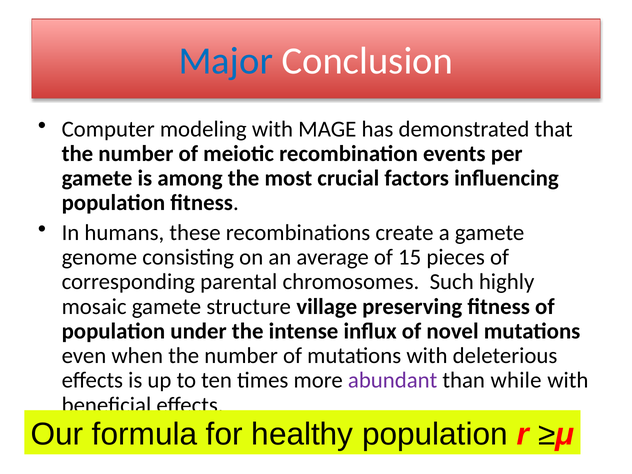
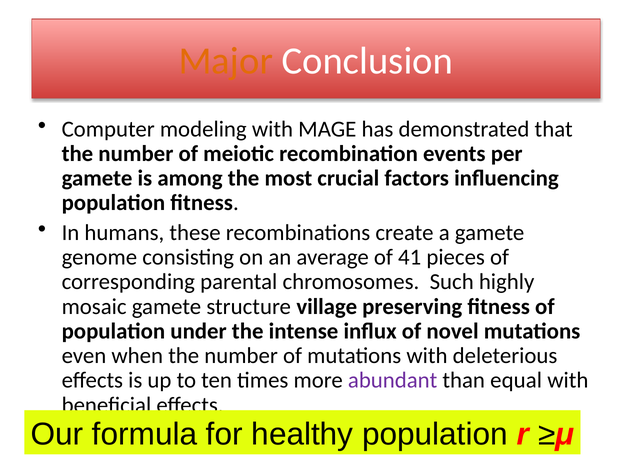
Major colour: blue -> orange (226, 61)
15: 15 -> 41 (410, 257)
while: while -> equal (516, 380)
